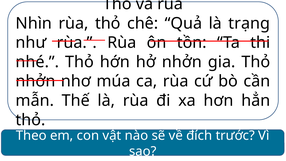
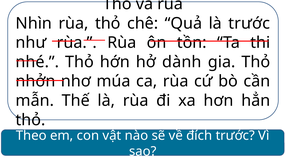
là trạng: trạng -> trước (249, 23)
hở nhởn: nhởn -> dành (182, 62)
